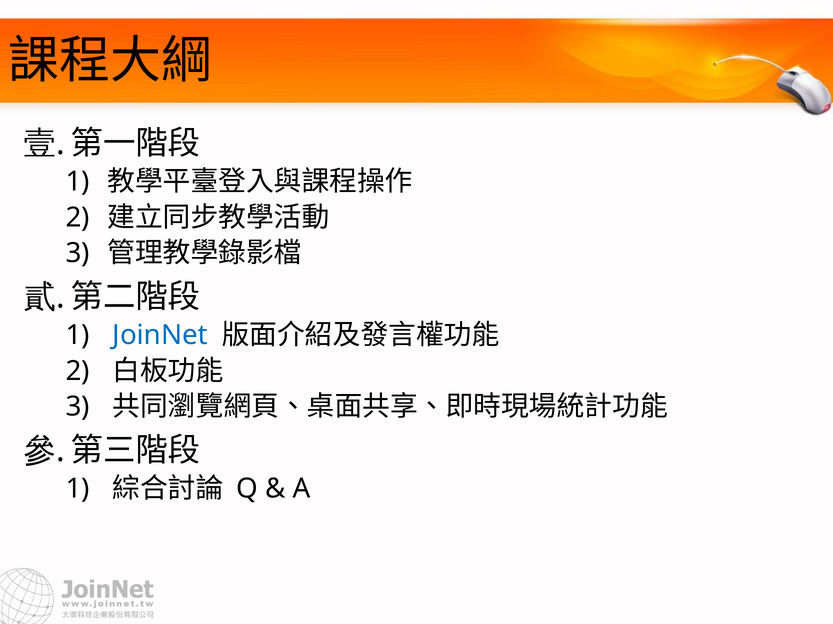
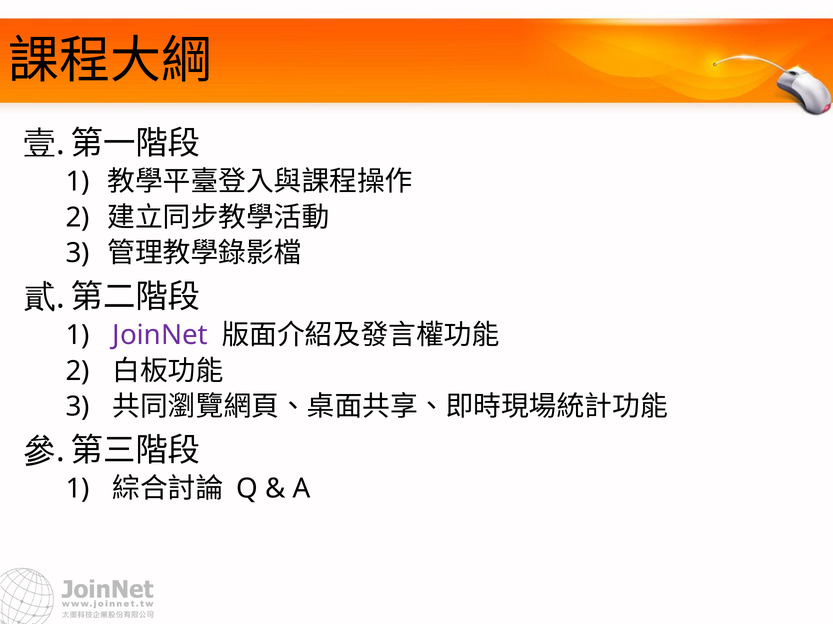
JoinNet colour: blue -> purple (160, 336)
